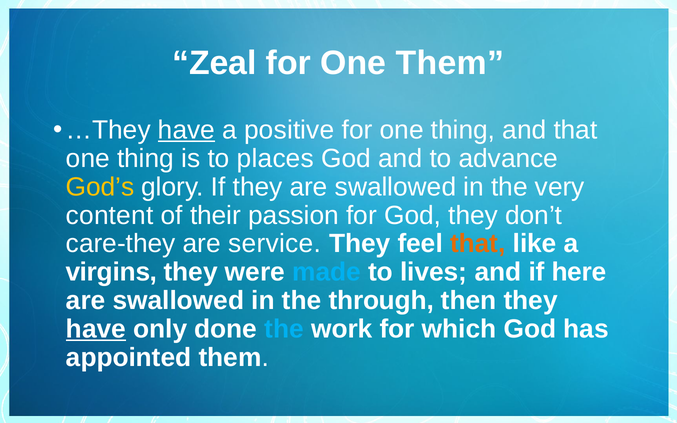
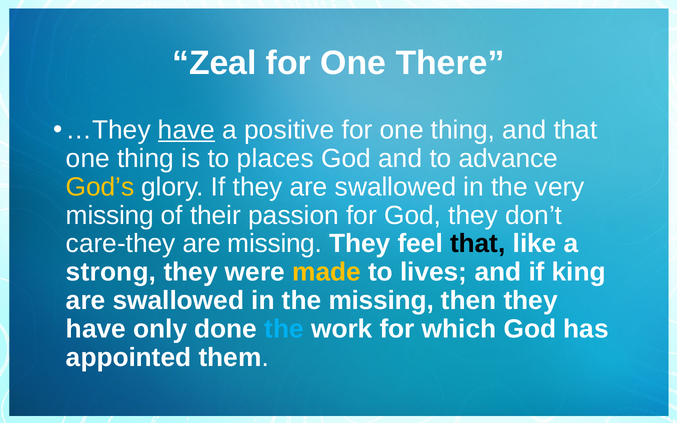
One Them: Them -> There (450, 63)
content: content -> missing (110, 215)
are service: service -> missing (275, 244)
that colour: orange -> black (478, 244)
virgins: virgins -> strong (111, 272)
made colour: light blue -> yellow (327, 272)
here: here -> king (579, 272)
the through: through -> missing (381, 301)
have underline: present -> none (96, 329)
